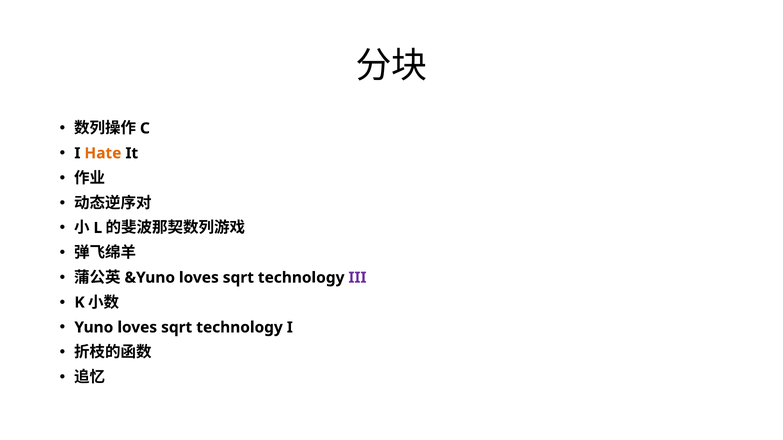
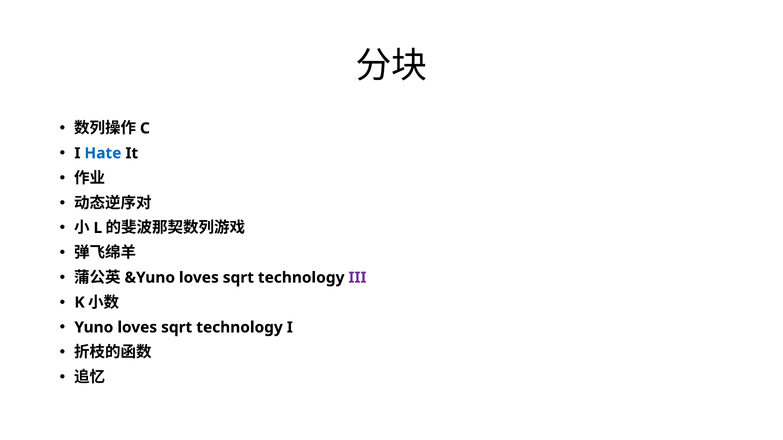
Hate colour: orange -> blue (103, 153)
